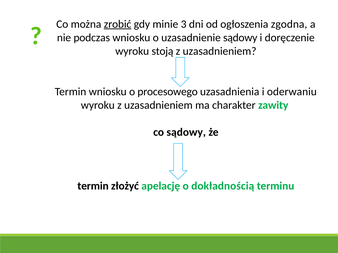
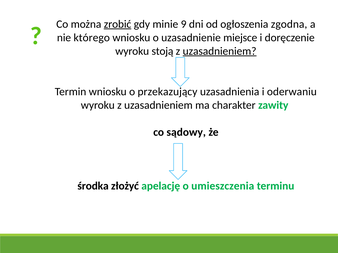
3: 3 -> 9 (184, 24)
podczas: podczas -> którego (92, 38)
uzasadnienie sądowy: sądowy -> miejsce (240, 38)
uzasadnieniem underline: none -> present (220, 51)
procesowego: procesowego -> przekazujący (167, 92)
termin: termin -> środka (93, 186)
dokładnością: dokładnością -> umieszczenia (223, 186)
